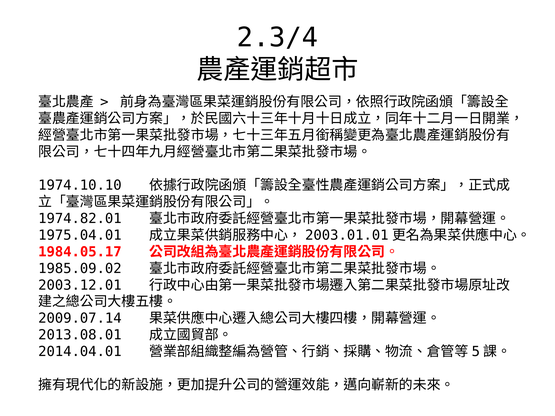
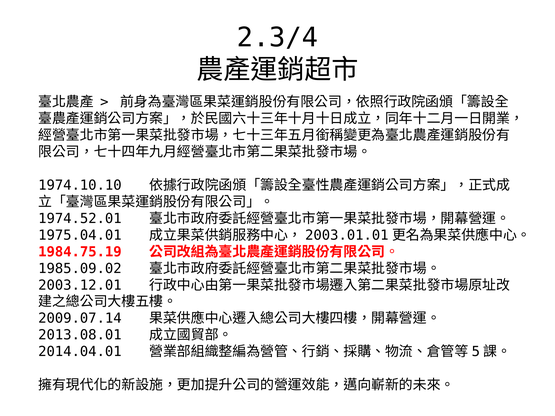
1974.82.01: 1974.82.01 -> 1974.52.01 (80, 219)
1984.05.17: 1984.05.17 -> 1984.75.19 (80, 252)
